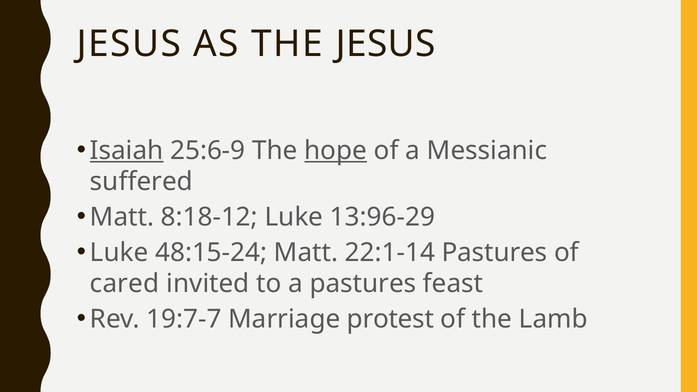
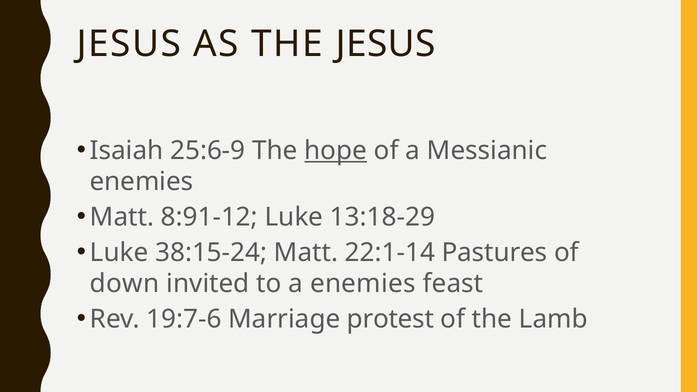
Isaiah underline: present -> none (127, 150)
suffered: suffered -> enemies (142, 182)
8:18-12: 8:18-12 -> 8:91-12 (209, 217)
13:96-29: 13:96-29 -> 13:18-29 (382, 217)
48:15-24: 48:15-24 -> 38:15-24 (211, 253)
cared: cared -> down (125, 284)
a pastures: pastures -> enemies (363, 284)
19:7-7: 19:7-7 -> 19:7-6 (184, 319)
